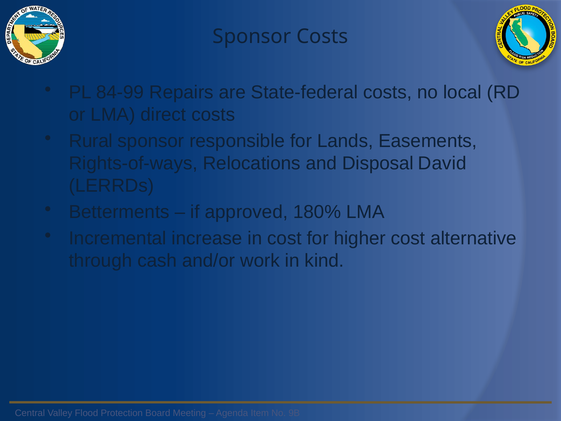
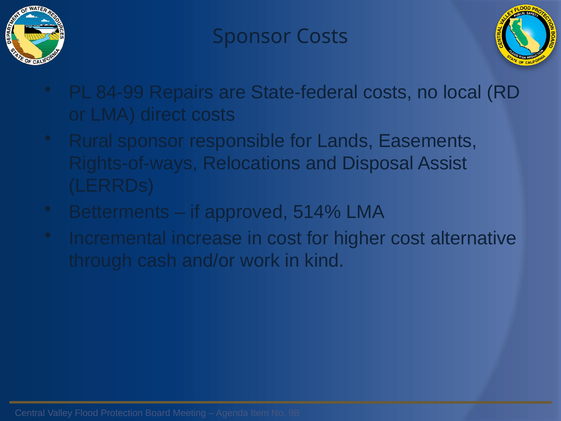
David: David -> Assist (442, 163)
180%: 180% -> 514% (317, 212)
